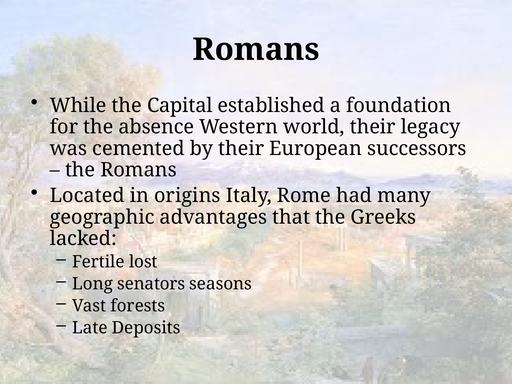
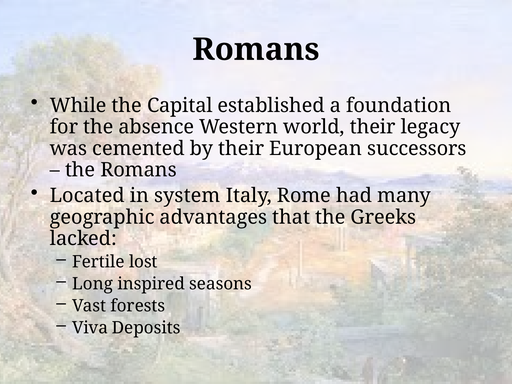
origins: origins -> system (187, 196)
senators: senators -> inspired (151, 284)
Late: Late -> Viva (90, 328)
